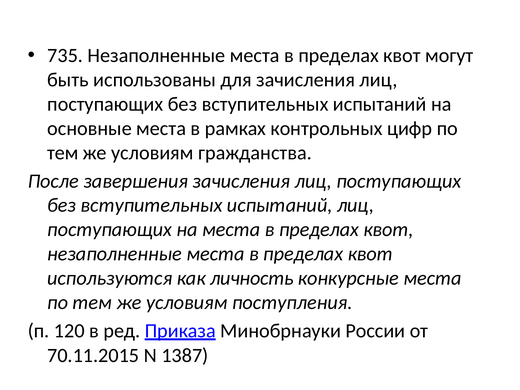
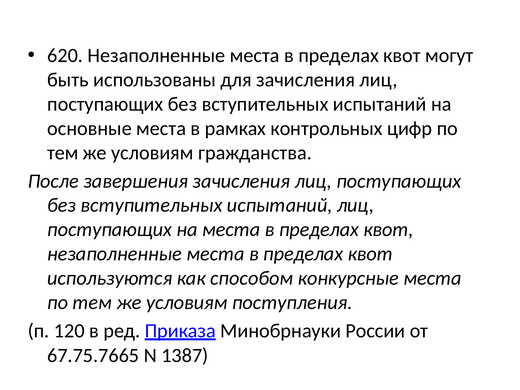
735: 735 -> 620 (65, 56)
личность: личность -> способом (252, 278)
70.11.2015: 70.11.2015 -> 67.75.7665 (93, 355)
